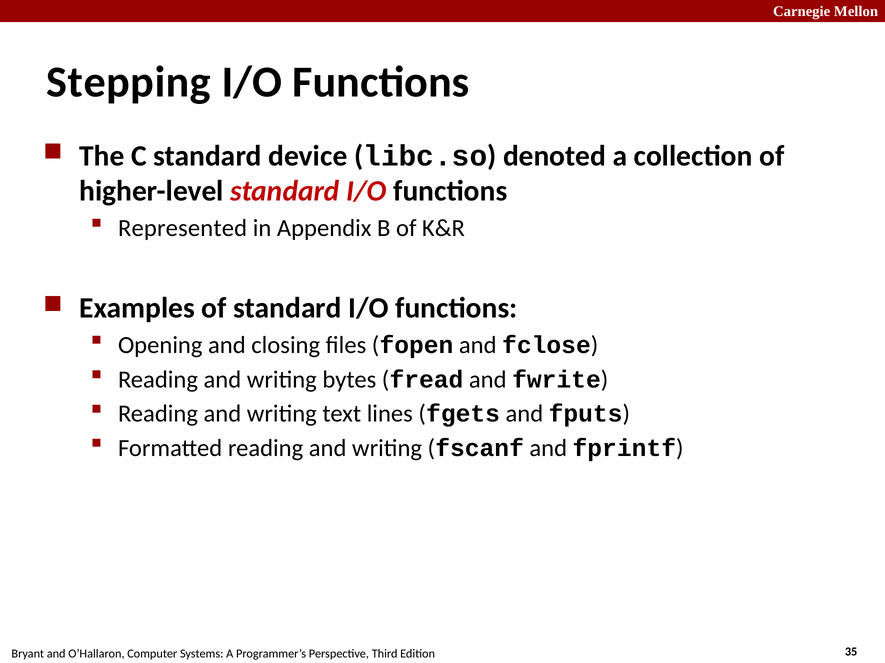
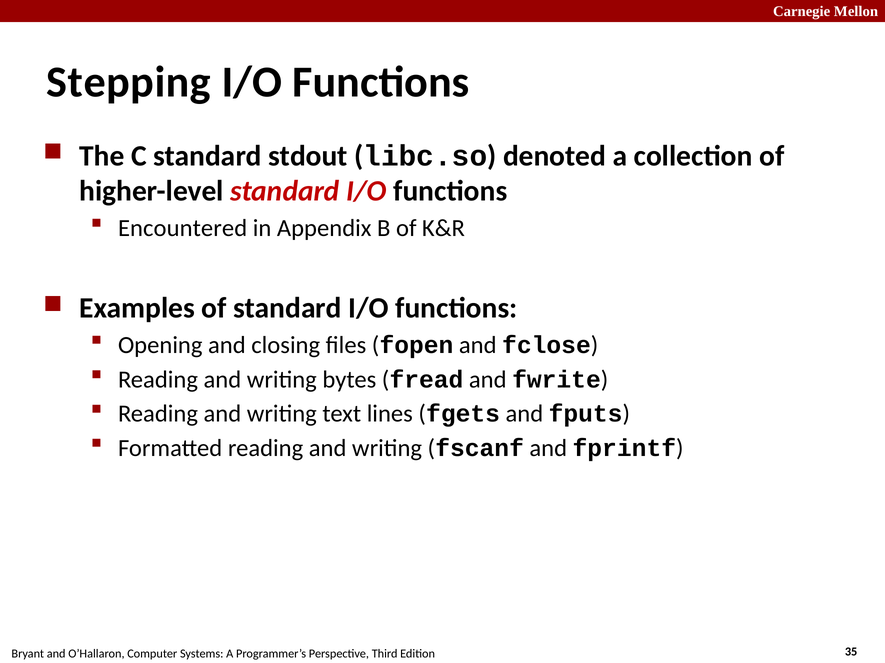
device: device -> stdout (308, 156)
Represented: Represented -> Encountered (183, 228)
